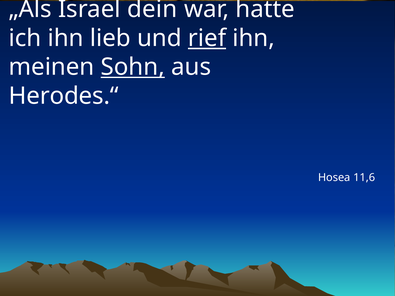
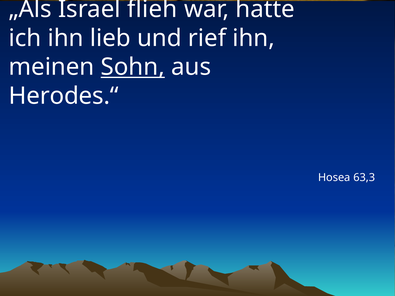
dein: dein -> flieh (152, 9)
rief underline: present -> none (207, 38)
11,6: 11,6 -> 63,3 (364, 178)
